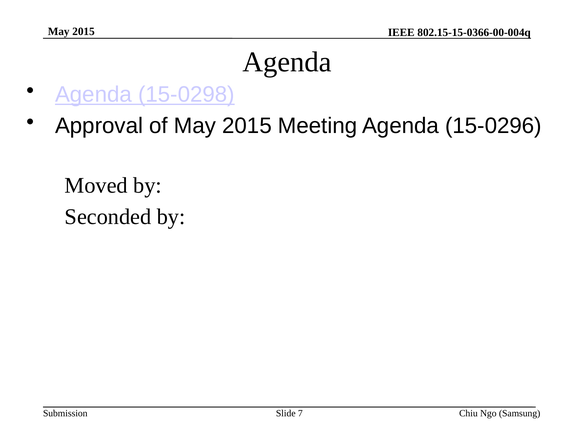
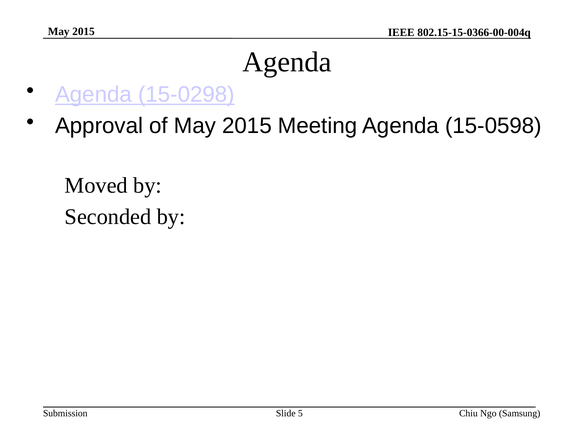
15-0296: 15-0296 -> 15-0598 (493, 126)
7: 7 -> 5 (300, 413)
